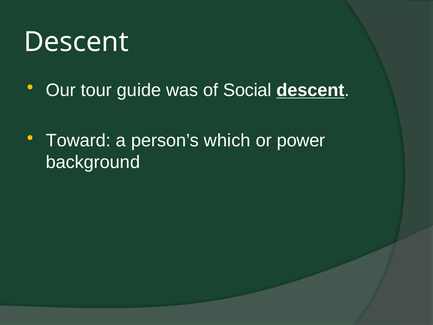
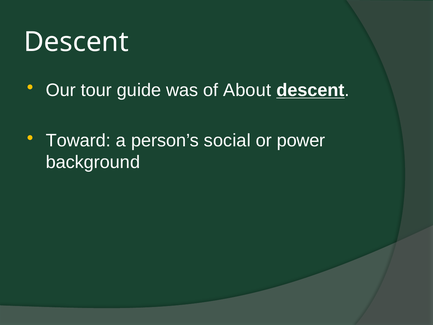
Social: Social -> About (247, 90)
which: which -> social (227, 141)
